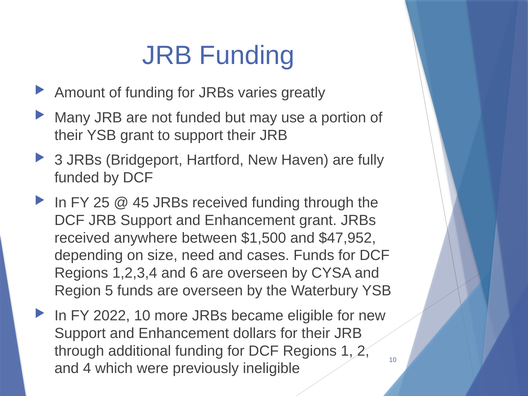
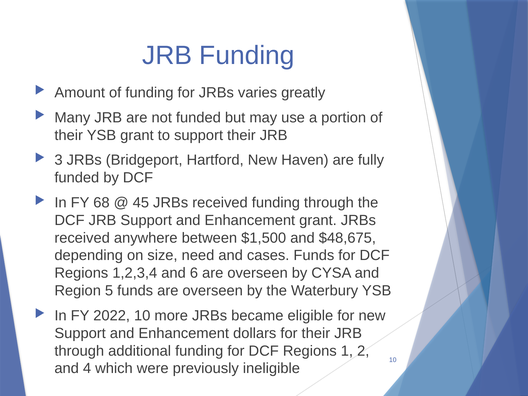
25: 25 -> 68 (101, 203)
$47,952: $47,952 -> $48,675 (347, 238)
